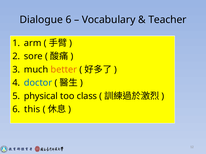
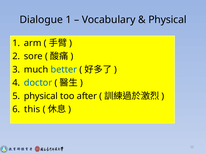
Dialogue 6: 6 -> 1 (68, 20)
Teacher: Teacher -> Physical (167, 20)
better colour: orange -> blue (64, 70)
class: class -> after (87, 96)
